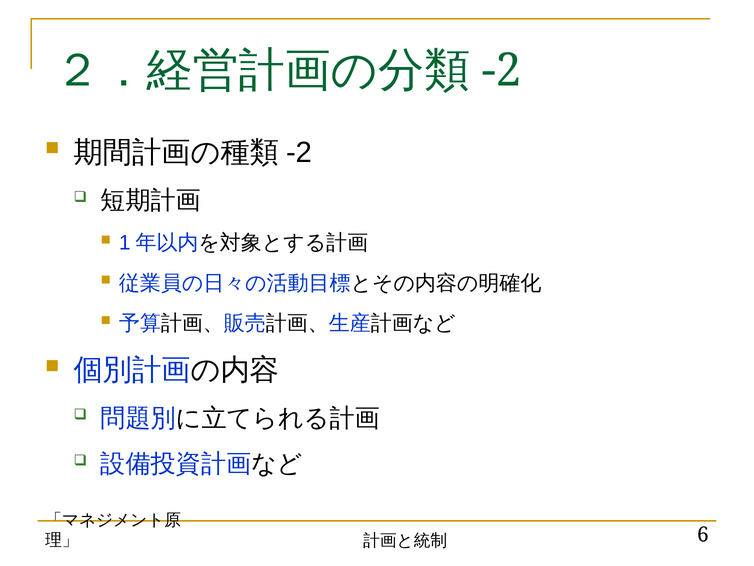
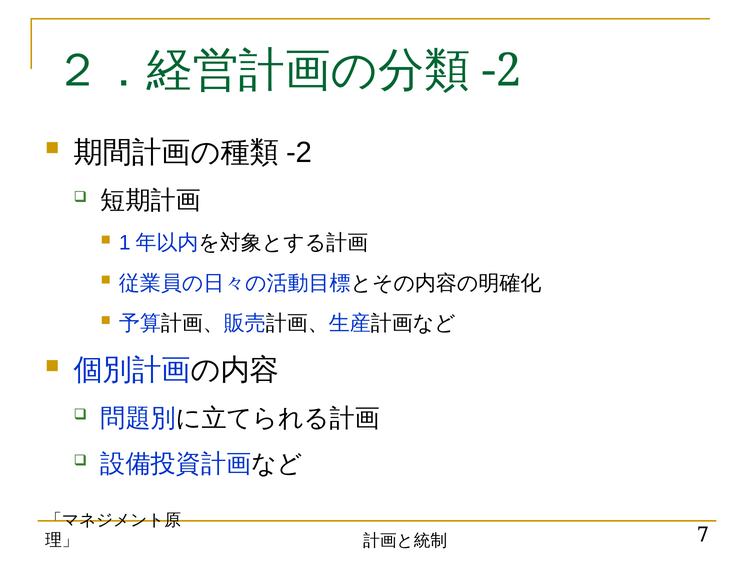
6: 6 -> 7 (703, 534)
